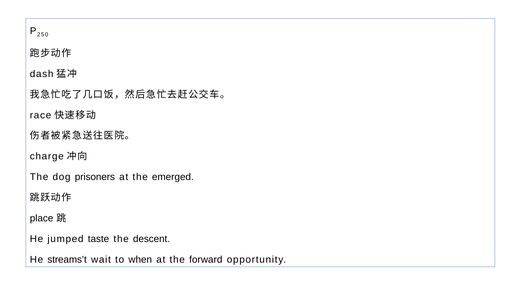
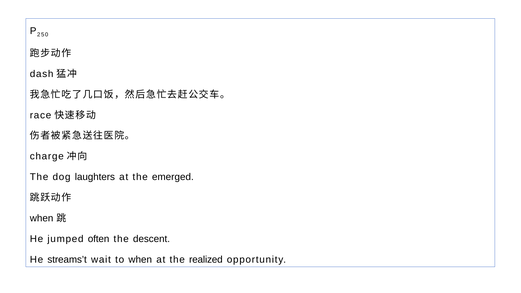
prisoners: prisoners -> laughters (95, 177)
place: place -> when (42, 218)
taste: taste -> often (99, 239)
forward: forward -> realized (206, 260)
